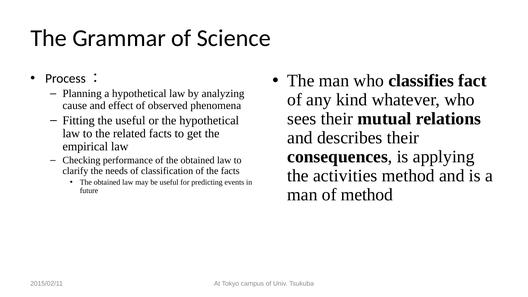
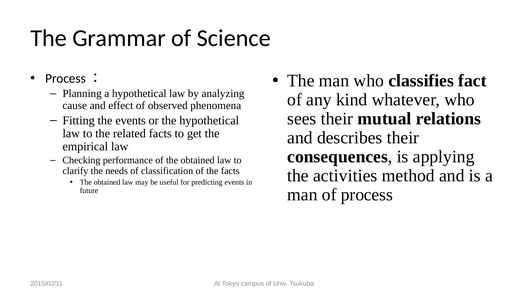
the useful: useful -> events (131, 120)
of method: method -> process (367, 195)
